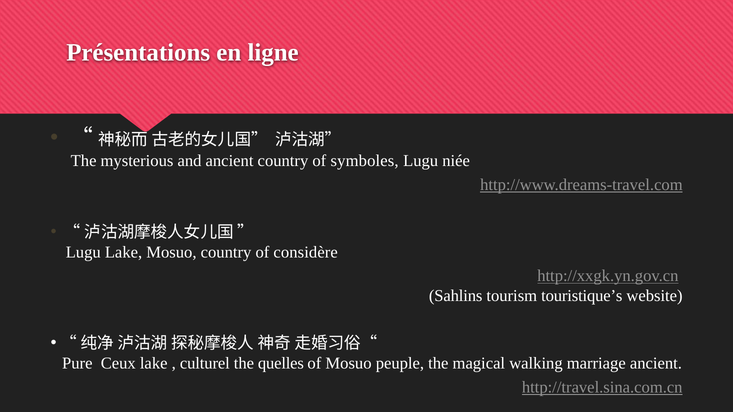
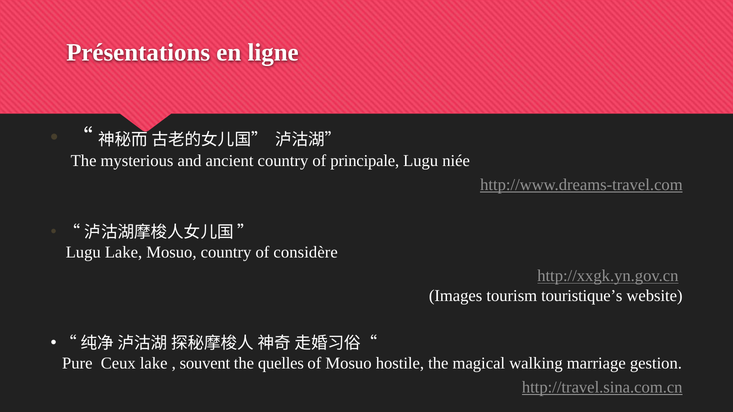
symboles: symboles -> principale (365, 161)
Sahlins: Sahlins -> Images (456, 296)
culturel: culturel -> souvent (205, 364)
peuple: peuple -> hostile (400, 364)
marriage ancient: ancient -> gestion (656, 364)
